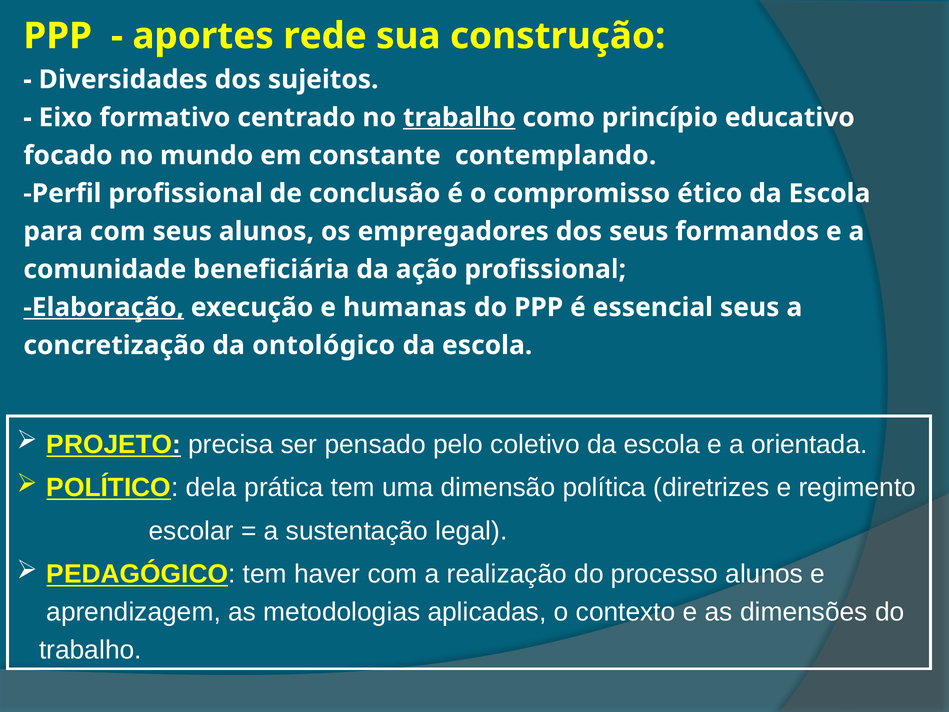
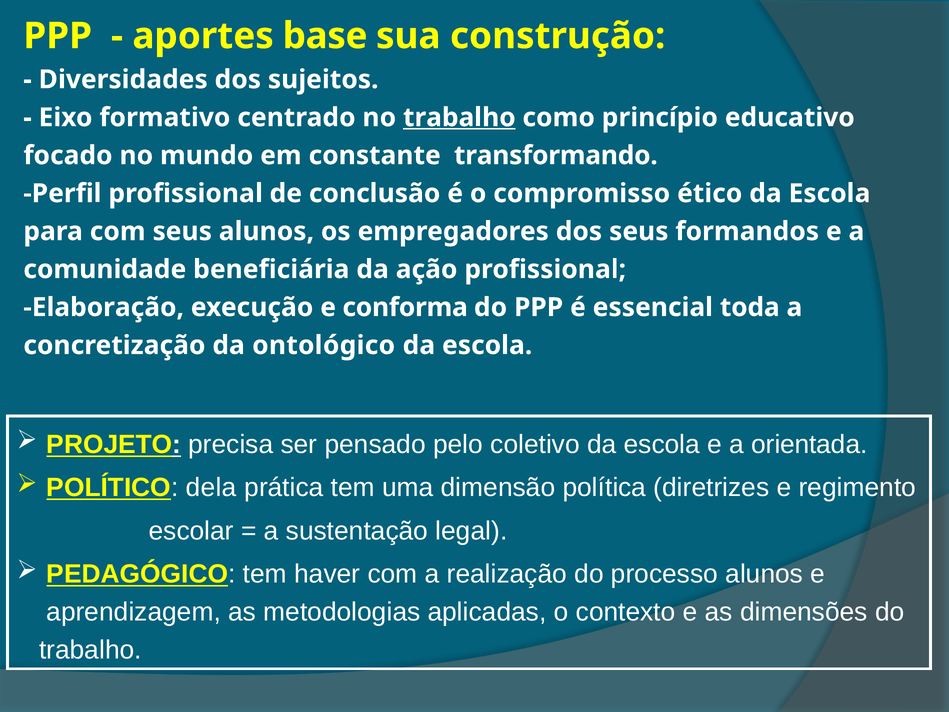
rede: rede -> base (325, 36)
contemplando: contemplando -> transformando (556, 155)
Elaboração underline: present -> none (104, 307)
humanas: humanas -> conforma (405, 307)
essencial seus: seus -> toda (750, 307)
